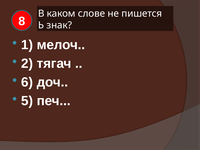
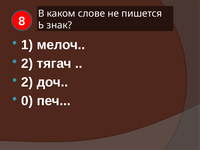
6: 6 -> 2 (27, 82)
5: 5 -> 0 (27, 101)
